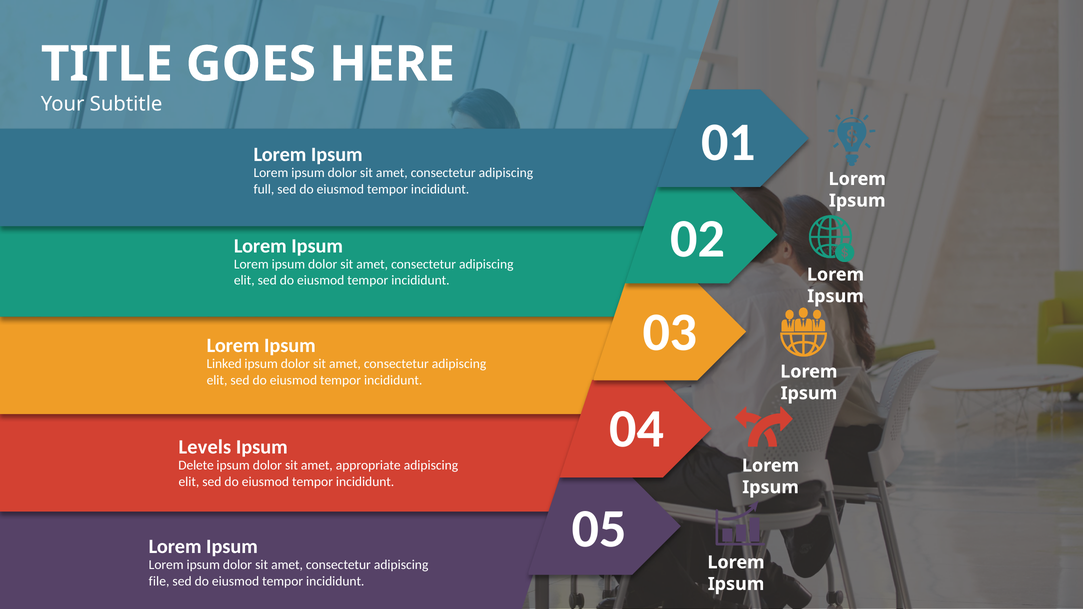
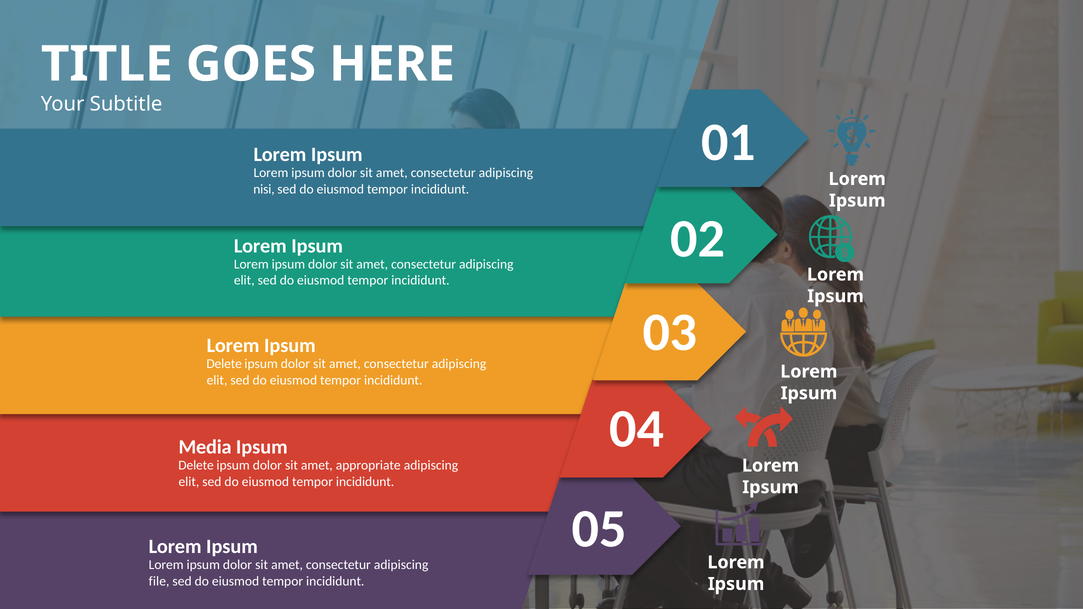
full: full -> nisi (264, 189)
Linked: Linked -> Delete (224, 364)
Levels: Levels -> Media (205, 447)
